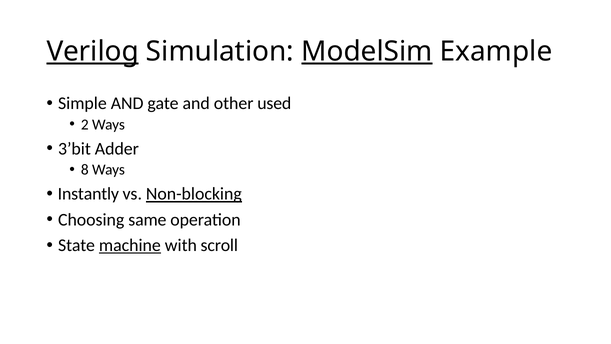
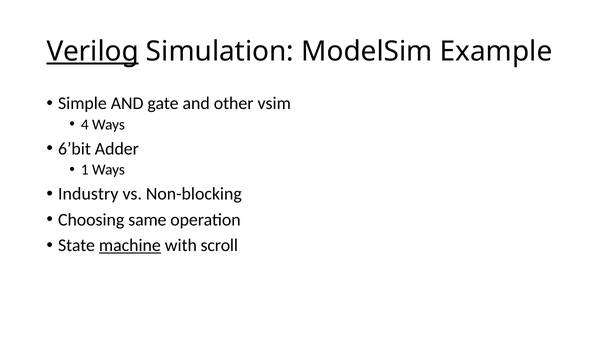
ModelSim underline: present -> none (367, 51)
used: used -> vsim (274, 103)
2: 2 -> 4 (85, 124)
3’bit: 3’bit -> 6’bit (74, 149)
8: 8 -> 1 (85, 170)
Instantly: Instantly -> Industry (88, 194)
Non-blocking underline: present -> none (194, 194)
